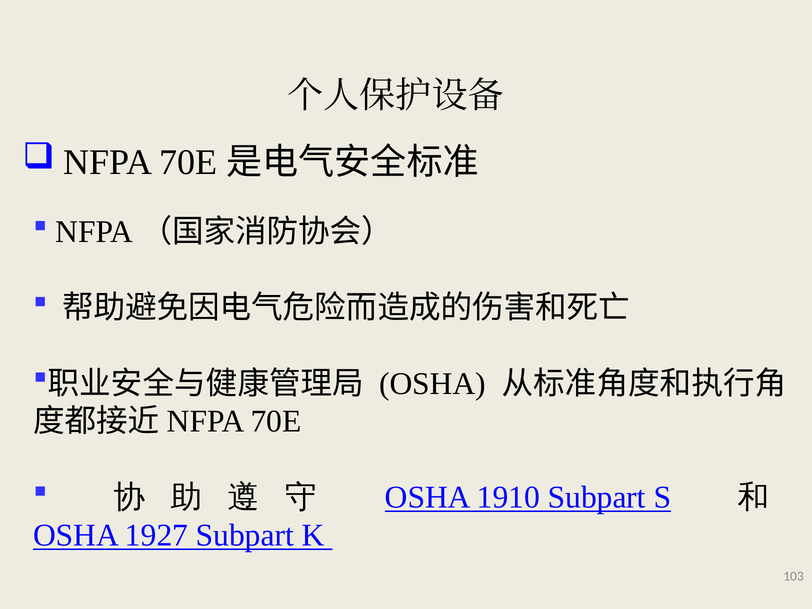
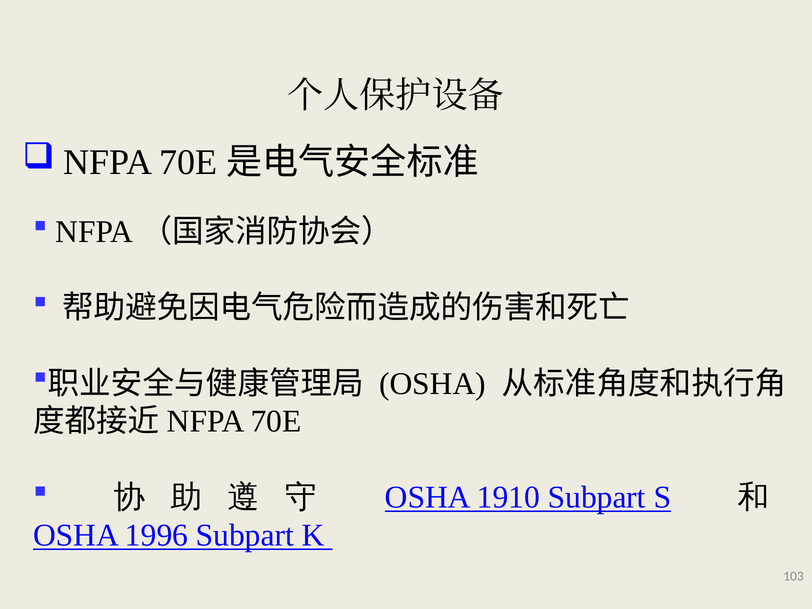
1927: 1927 -> 1996 (157, 535)
